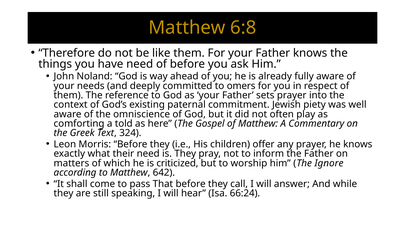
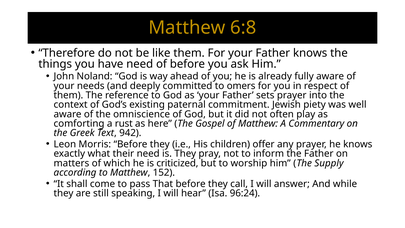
told: told -> rust (124, 123)
324: 324 -> 942 (130, 133)
Ignore: Ignore -> Supply (329, 163)
642: 642 -> 152 (164, 172)
66:24: 66:24 -> 96:24 (245, 193)
